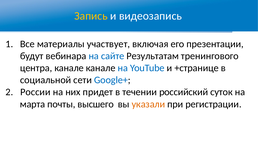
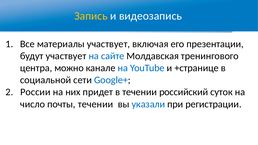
будут вебинара: вебинара -> участвует (66, 56)
Результатам: Результатам -> Молдавская (153, 56)
центра канале: канале -> можно (69, 68)
марта: марта -> число (33, 104)
почты высшего: высшего -> течении (96, 104)
указали colour: orange -> blue (148, 104)
